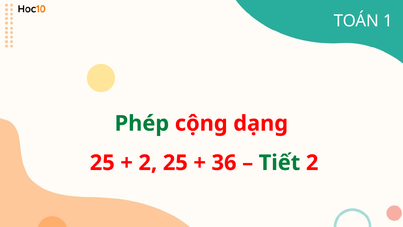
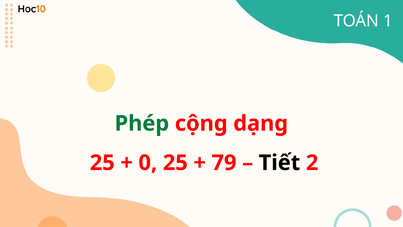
2: 2 -> 0 (148, 163)
36: 36 -> 79 (224, 163)
Tiết colour: green -> black (279, 163)
